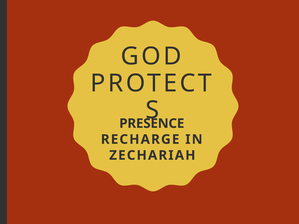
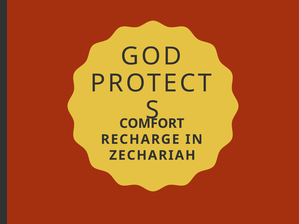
PRESENCE: PRESENCE -> COMFORT (152, 124)
